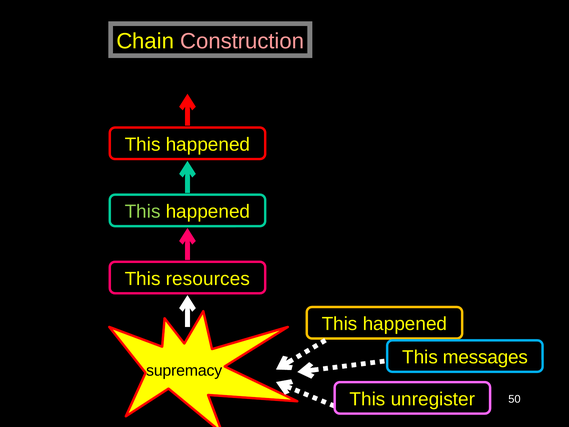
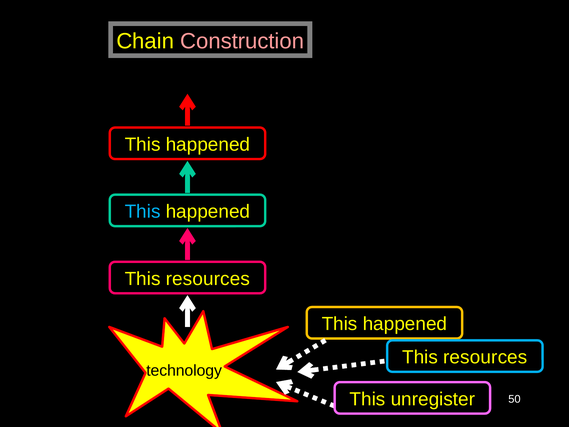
This colour: light green -> light blue (143, 212)
messages: messages -> resources (485, 357)
supremacy: supremacy -> technology (184, 370)
